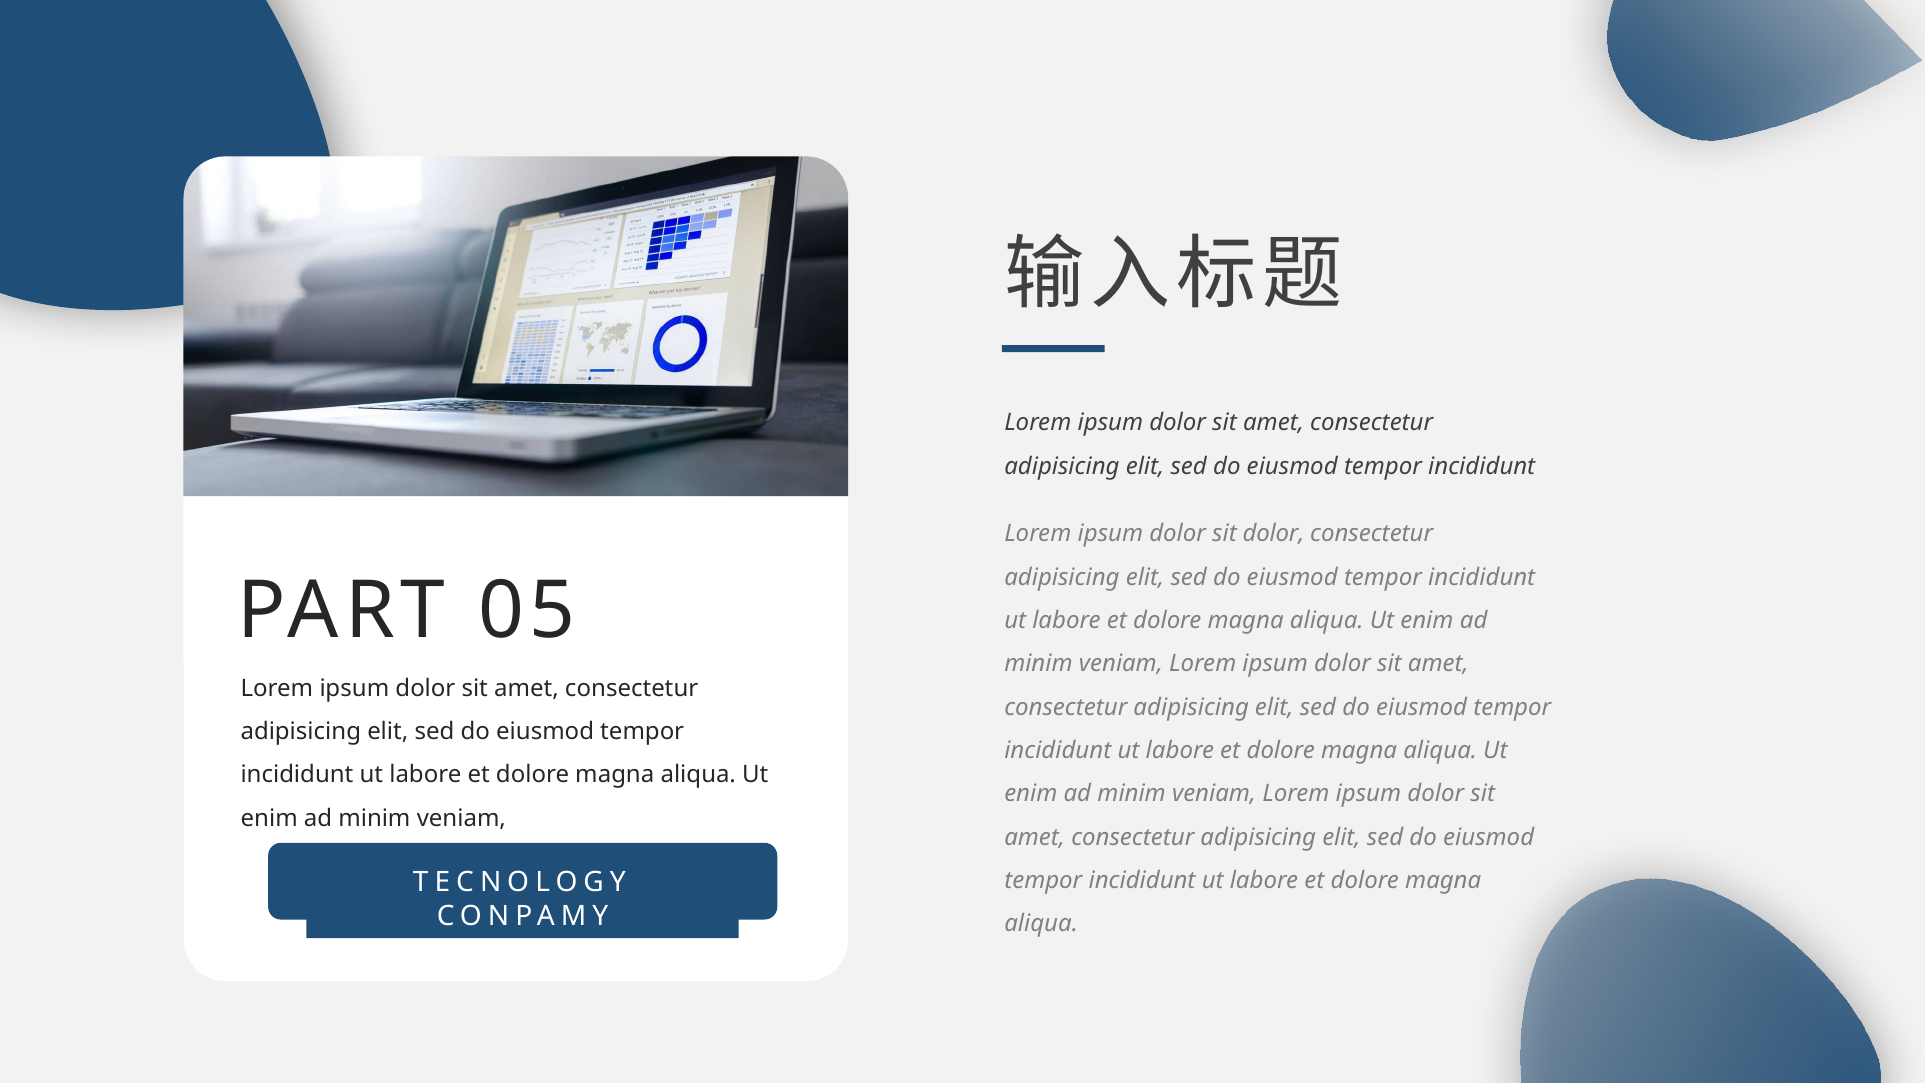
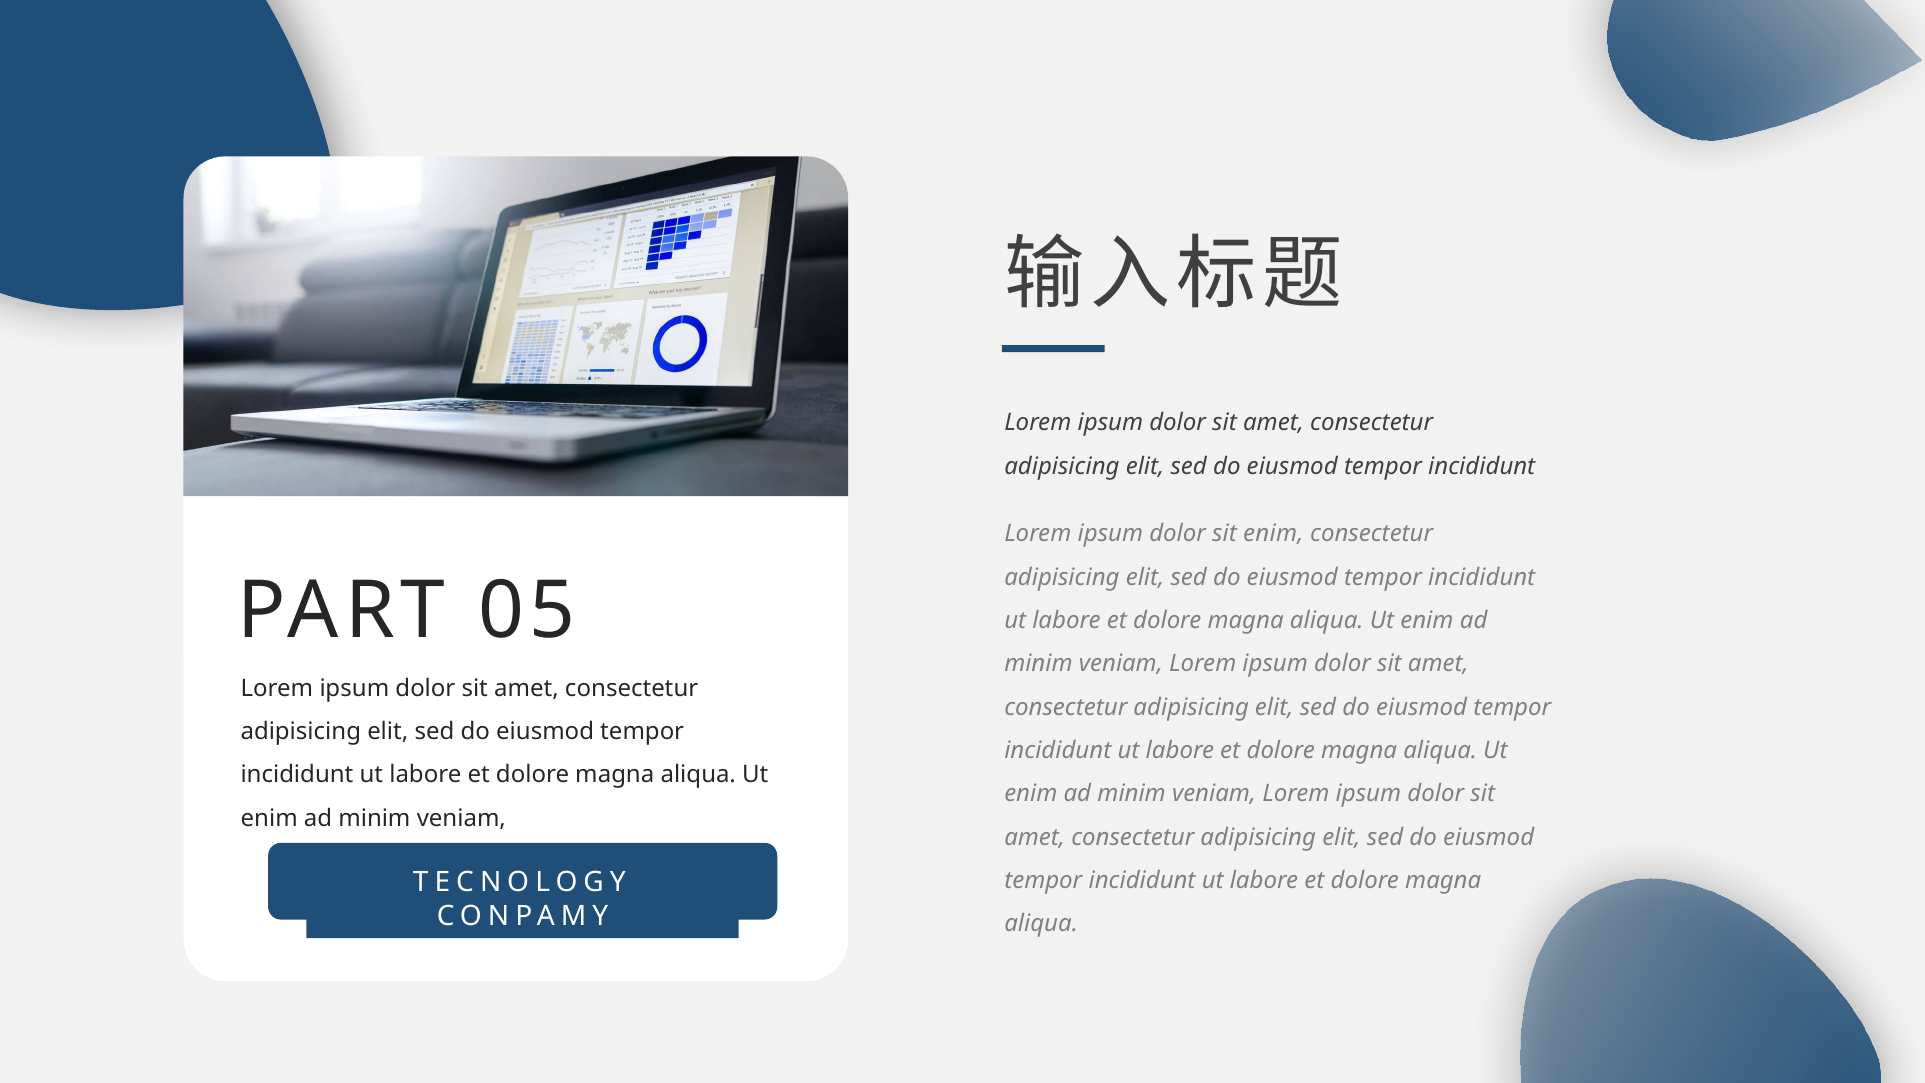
sit dolor: dolor -> enim (1273, 534)
